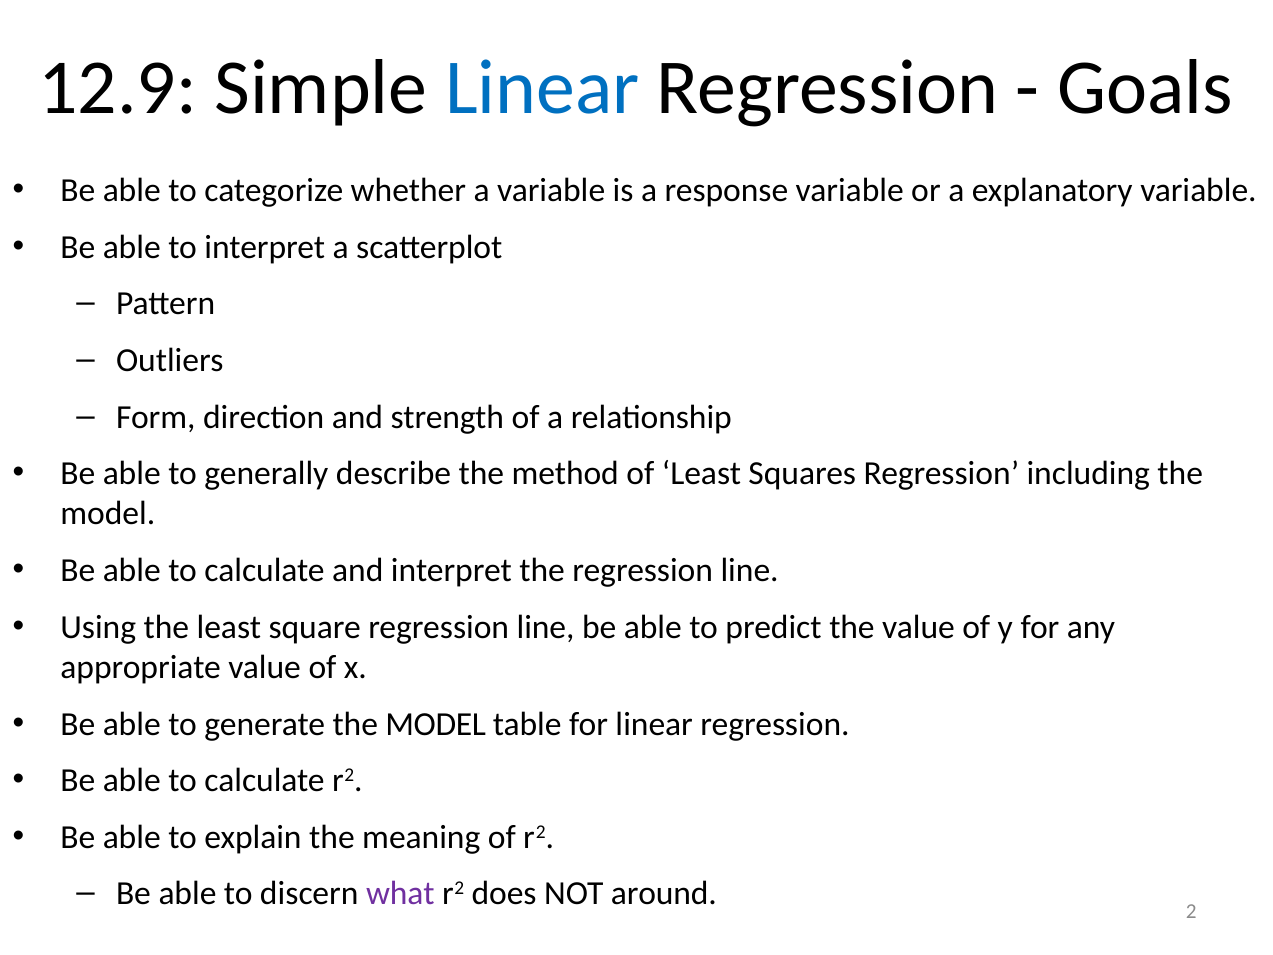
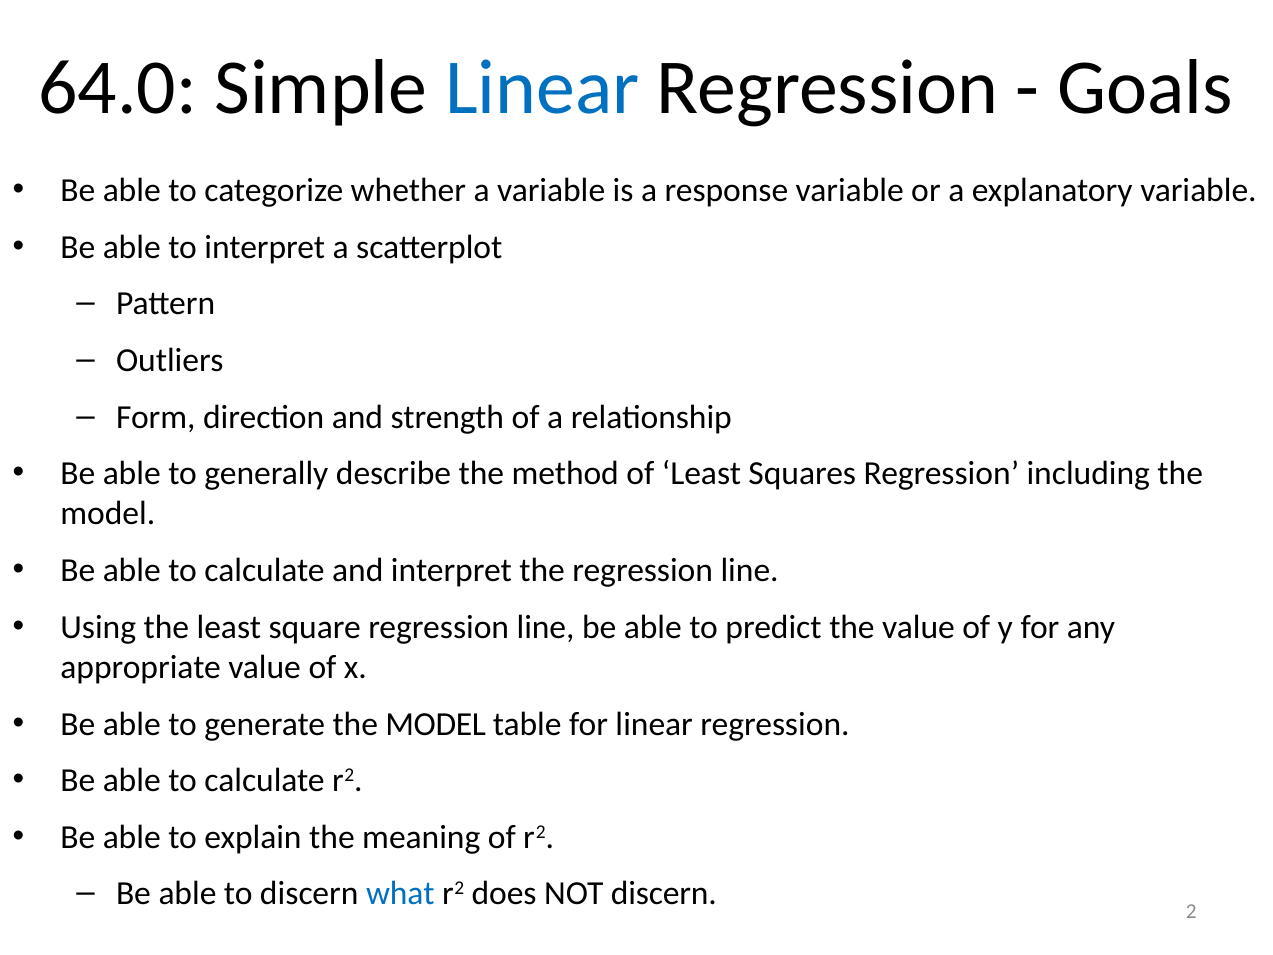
12.9: 12.9 -> 64.0 (118, 87)
what colour: purple -> blue (400, 894)
NOT around: around -> discern (664, 894)
